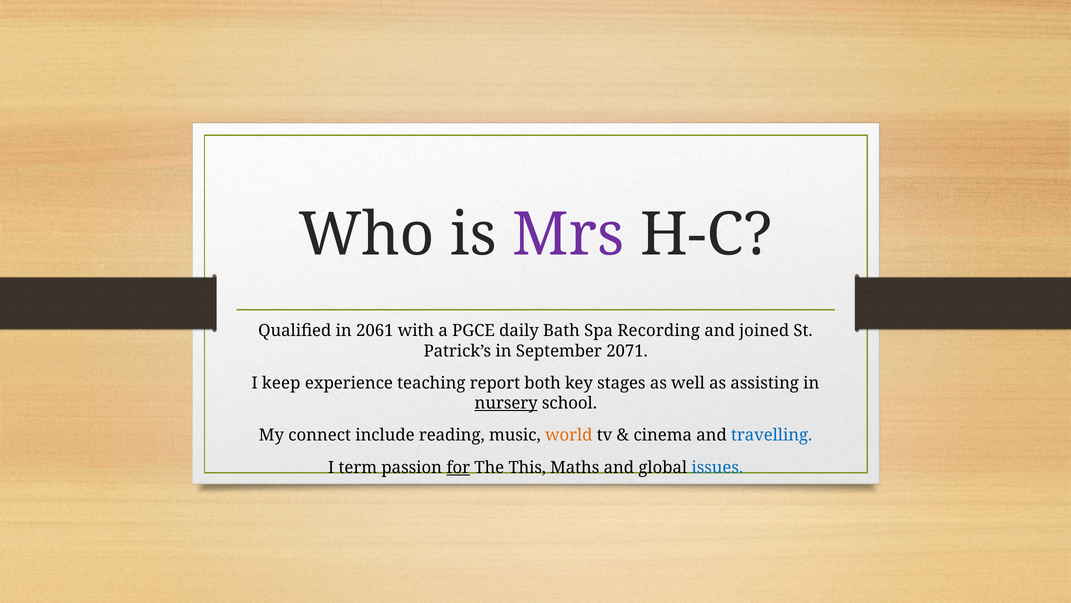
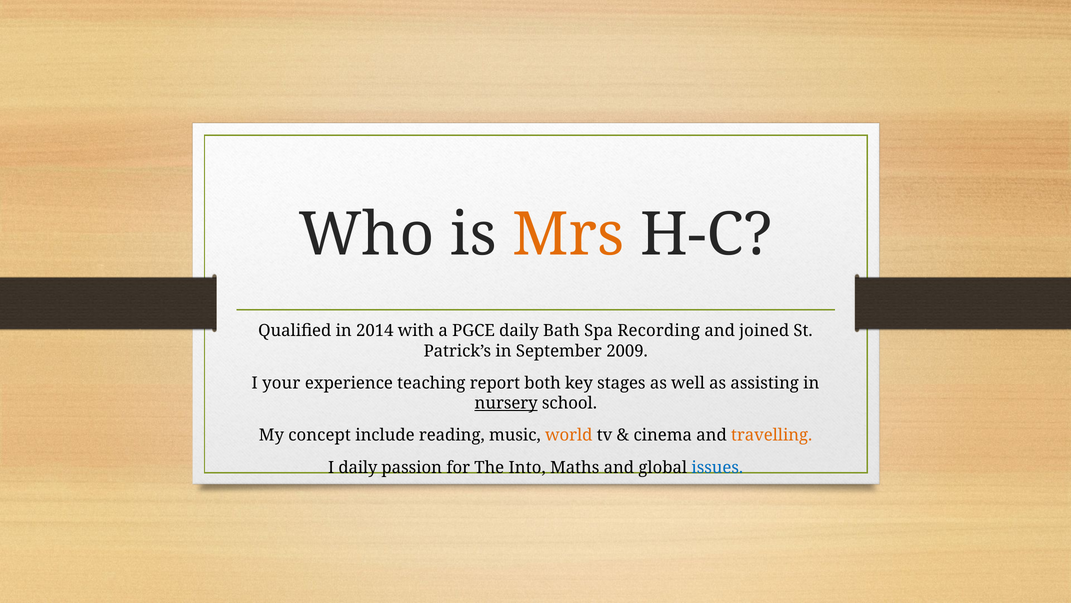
Mrs colour: purple -> orange (568, 235)
2061: 2061 -> 2014 (375, 331)
2071: 2071 -> 2009 (627, 351)
keep: keep -> your (281, 383)
connect: connect -> concept (320, 435)
travelling colour: blue -> orange (772, 435)
I term: term -> daily (358, 467)
for underline: present -> none (458, 467)
This: This -> Into (527, 467)
